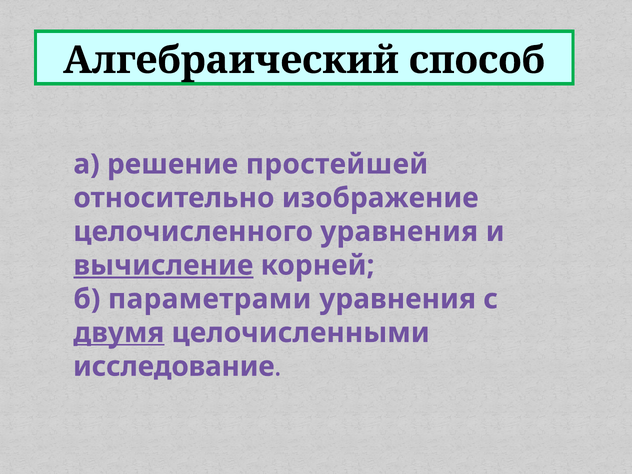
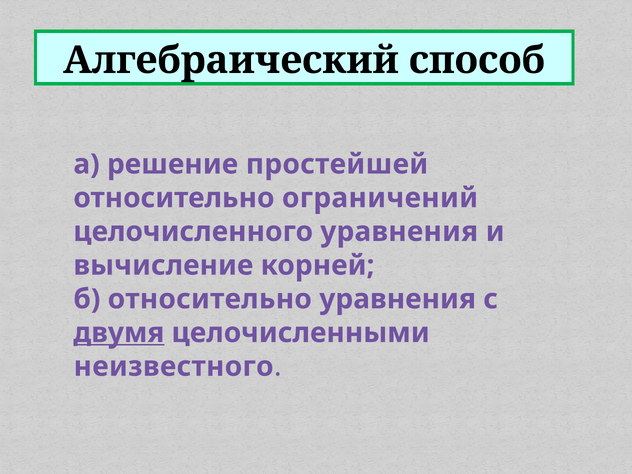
изображение: изображение -> ограничений (380, 198)
вычисление underline: present -> none (163, 265)
б параметрами: параметрами -> относительно (210, 299)
исследование: исследование -> неизвестного (174, 367)
